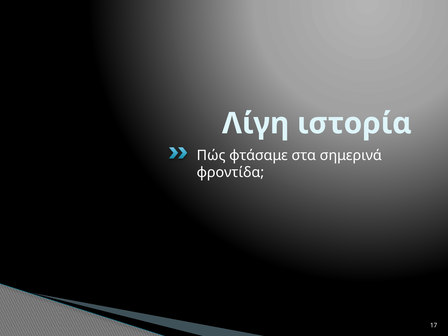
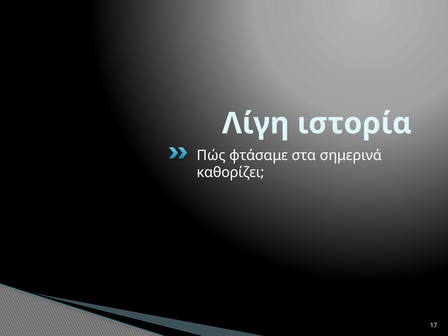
φροντίδα: φροντίδα -> καθορίζει (230, 173)
